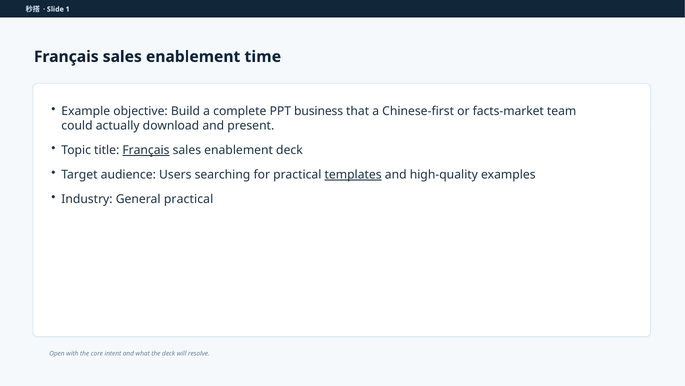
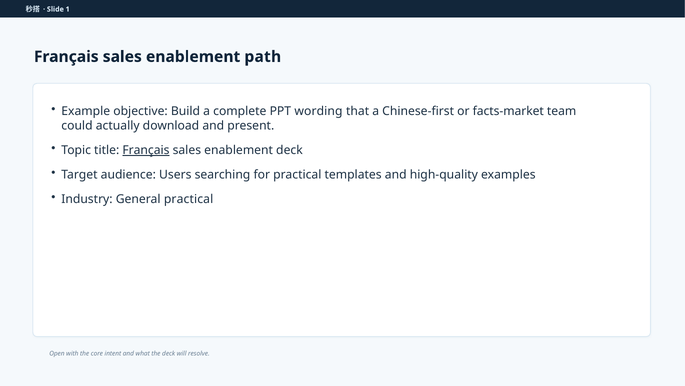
time: time -> path (263, 57)
business: business -> wording (318, 111)
templates underline: present -> none (353, 175)
